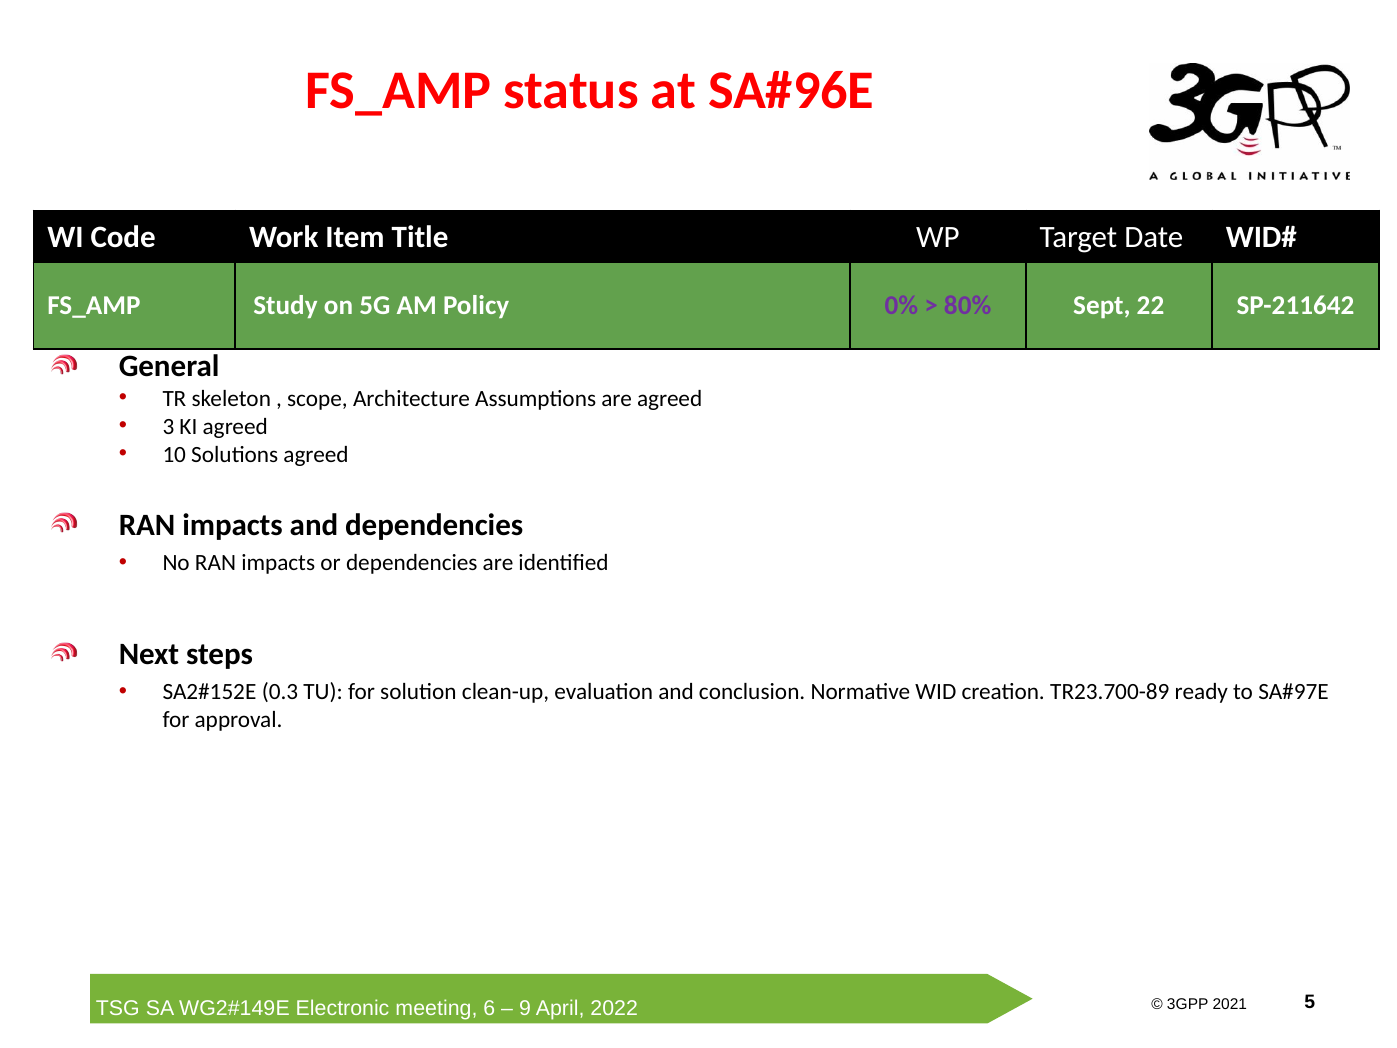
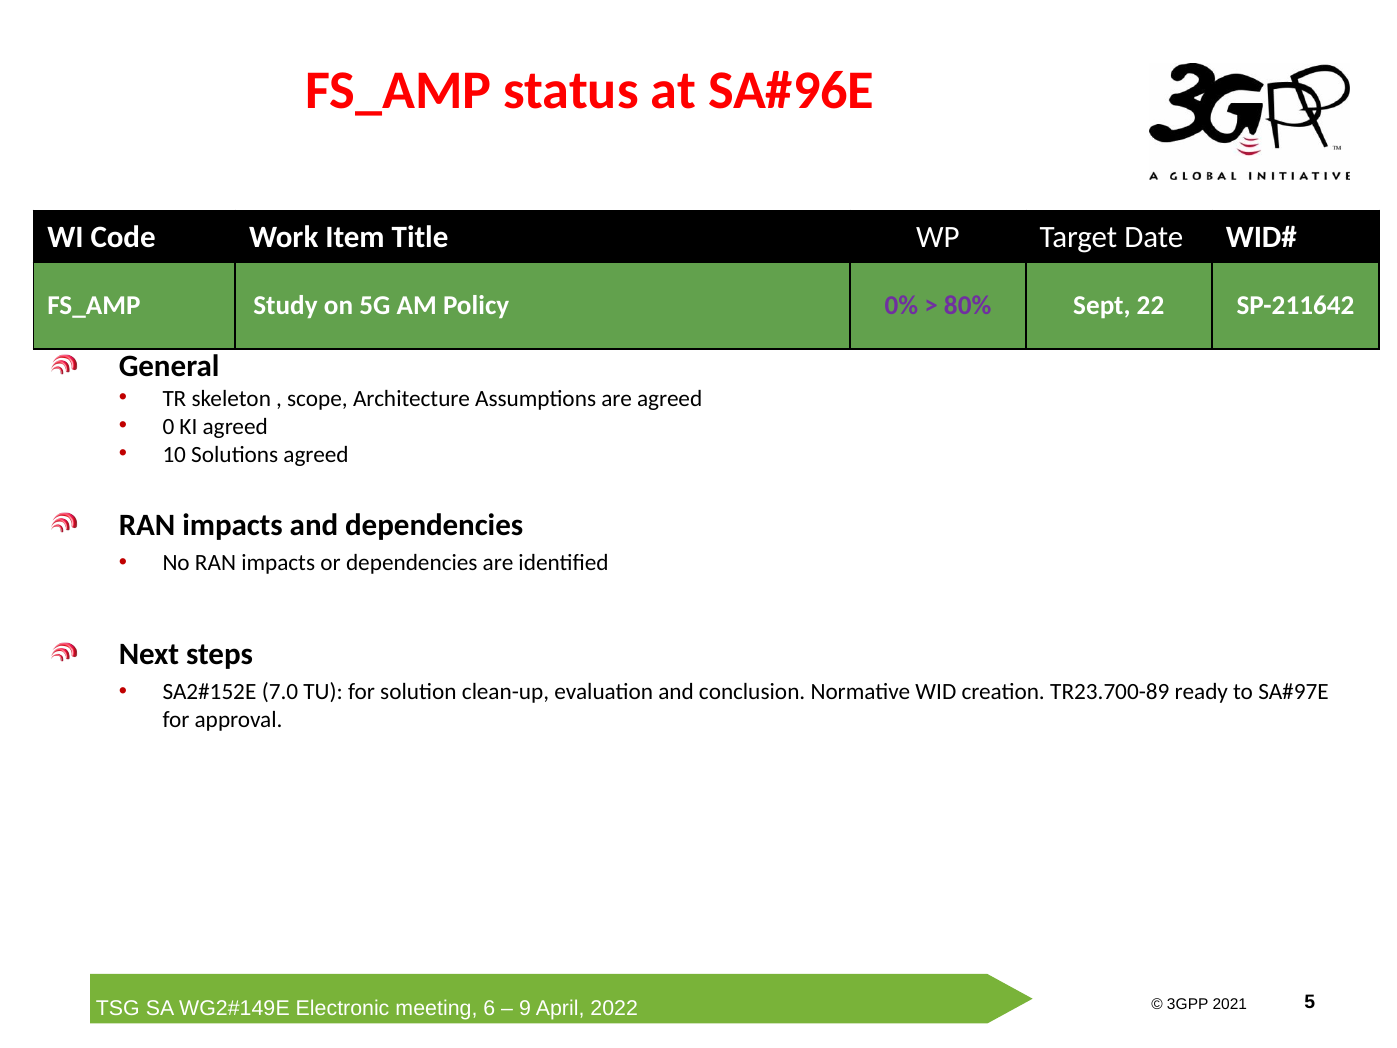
3: 3 -> 0 (168, 426)
0.3: 0.3 -> 7.0 (280, 692)
